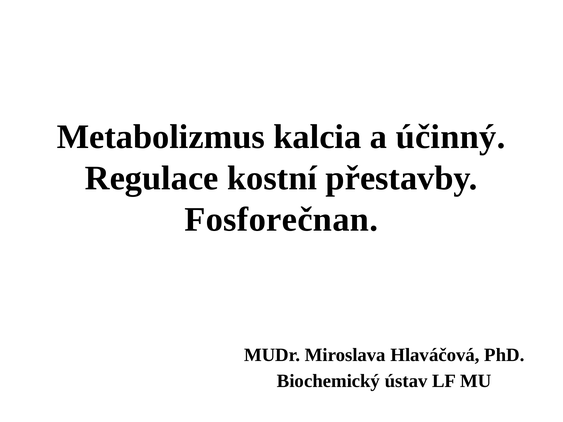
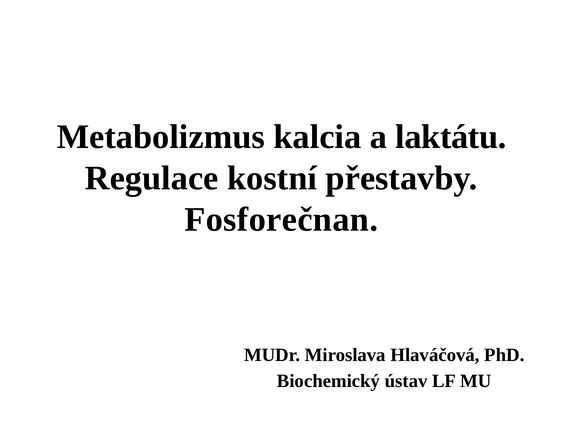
účinný: účinný -> laktátu (451, 137)
